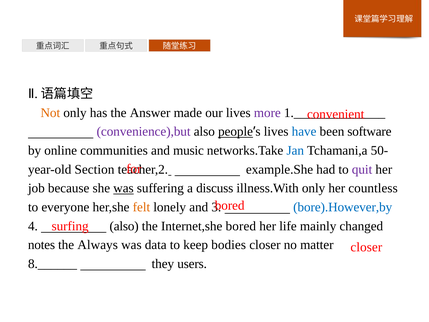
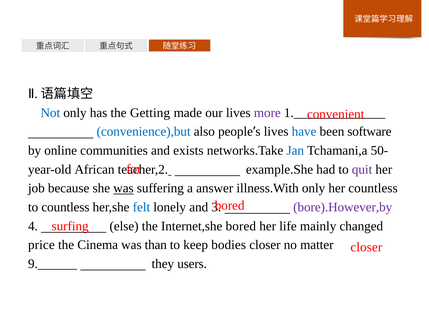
Not colour: orange -> blue (50, 113)
Answer: Answer -> Getting (150, 113)
convenience),but colour: purple -> blue (144, 132)
people underline: present -> none (236, 132)
music: music -> exists (188, 150)
Section: Section -> African (95, 169)
discuss: discuss -> answer (215, 188)
to everyone: everyone -> countless (65, 207)
felt colour: orange -> blue (141, 207)
bore).However,by colour: blue -> purple (343, 207)
4 also: also -> else (124, 226)
notes: notes -> price (41, 245)
Always: Always -> Cinema (98, 245)
data: data -> than (156, 245)
8.______: 8.______ -> 9.______ (53, 264)
